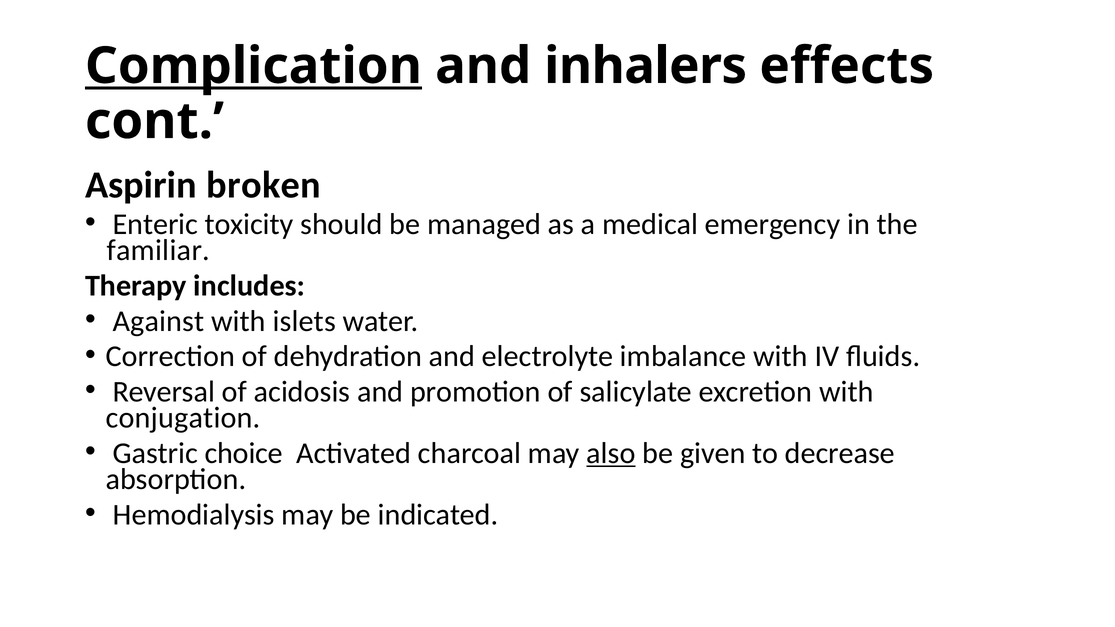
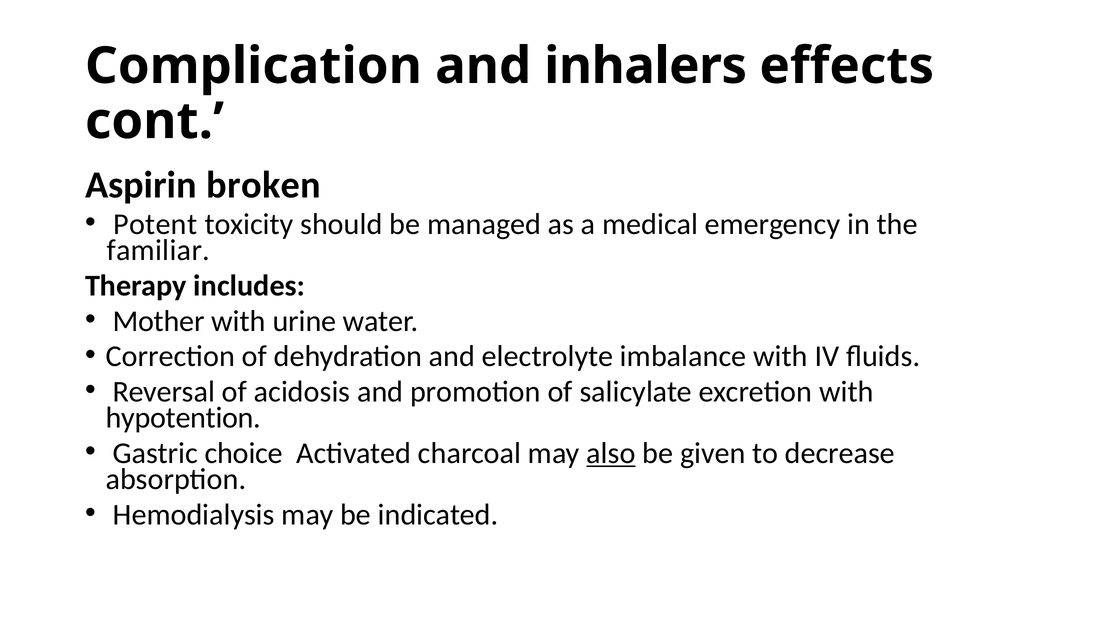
Complication underline: present -> none (253, 66)
Enteric: Enteric -> Potent (155, 224)
Against: Against -> Mother (159, 321)
islets: islets -> urine (304, 321)
conjugation: conjugation -> hypotention (183, 418)
